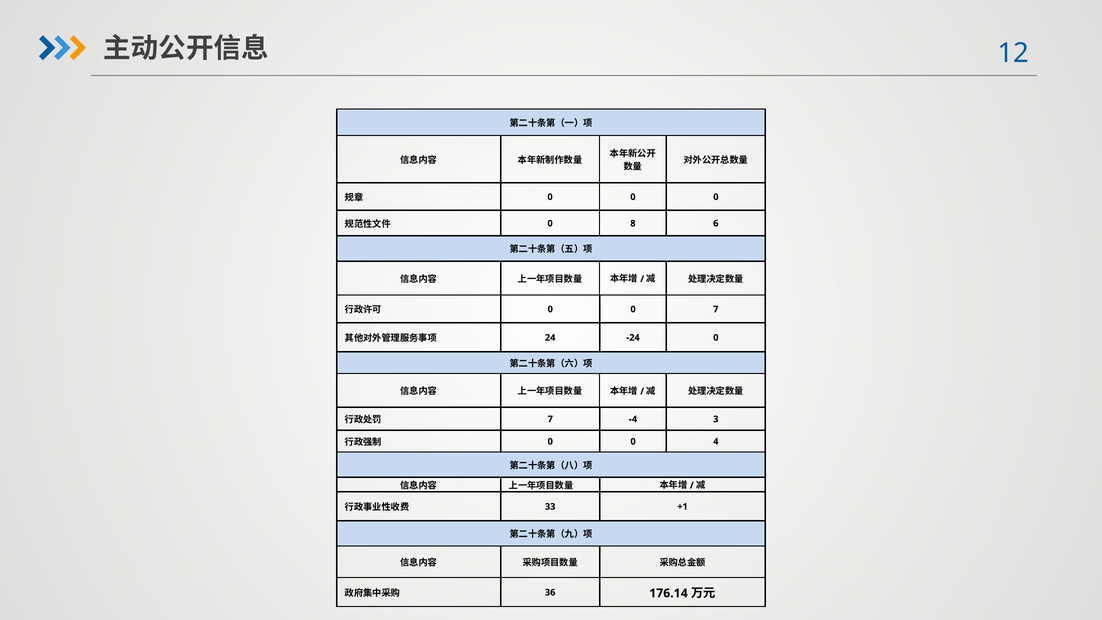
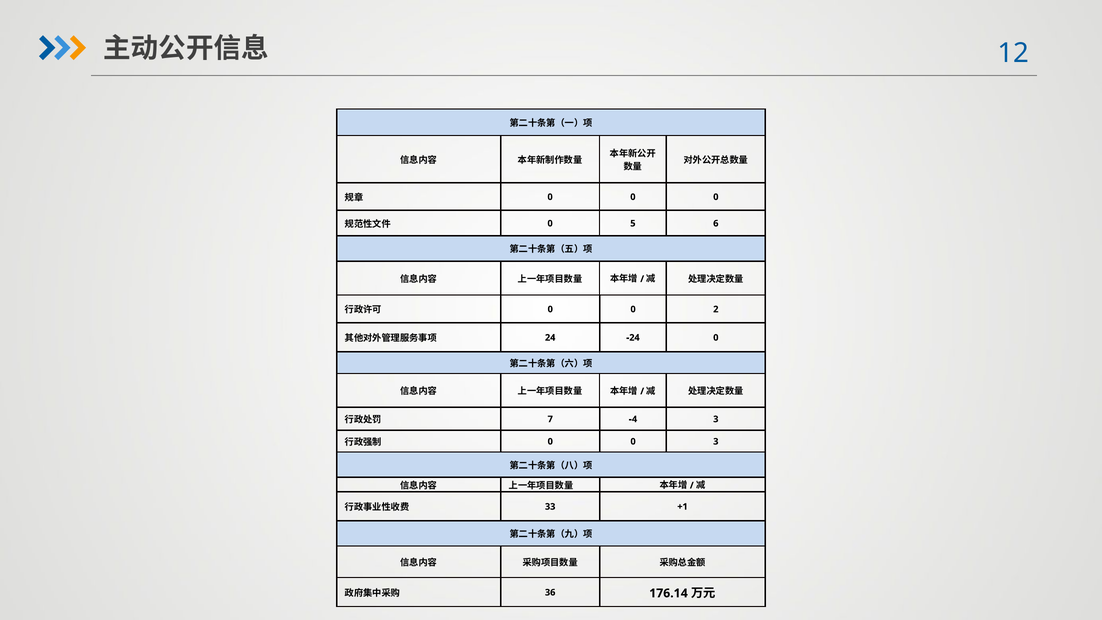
8: 8 -> 5 (633, 223)
0 7: 7 -> 2 (716, 309)
0 4: 4 -> 3 (716, 441)
